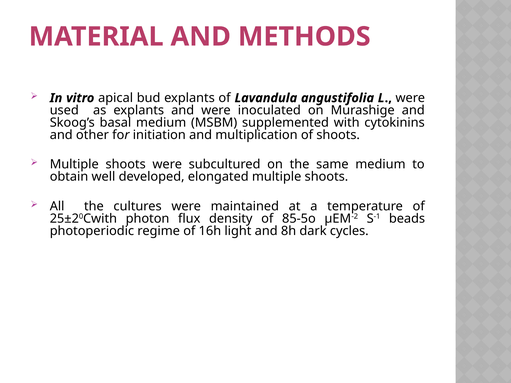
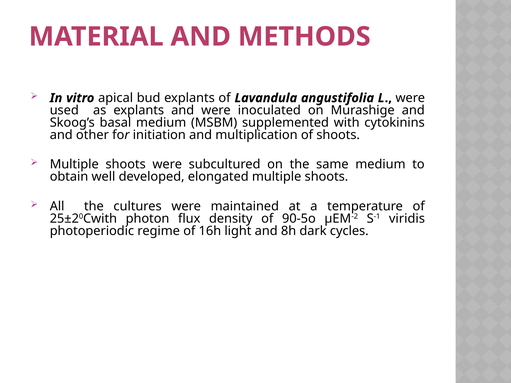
85-5o: 85-5o -> 90-5o (299, 219)
beads: beads -> viridis (407, 219)
